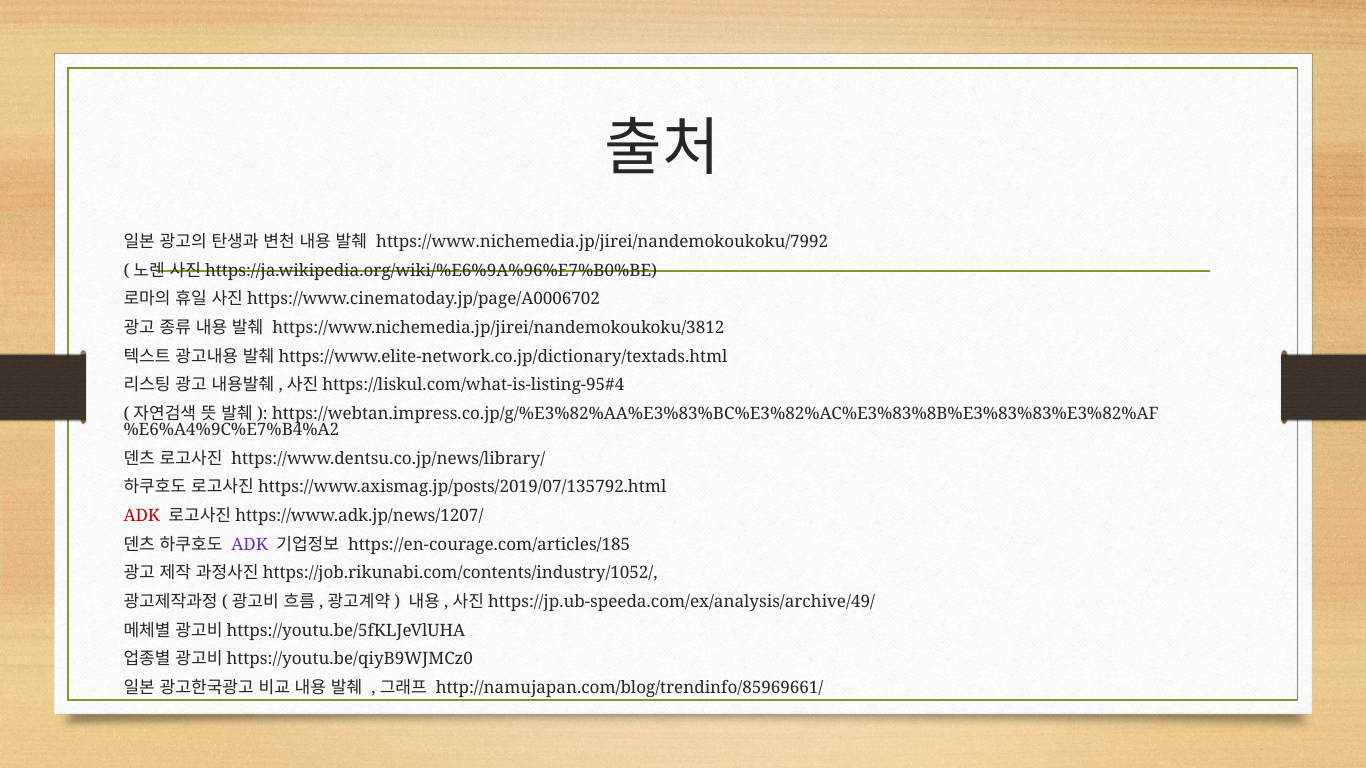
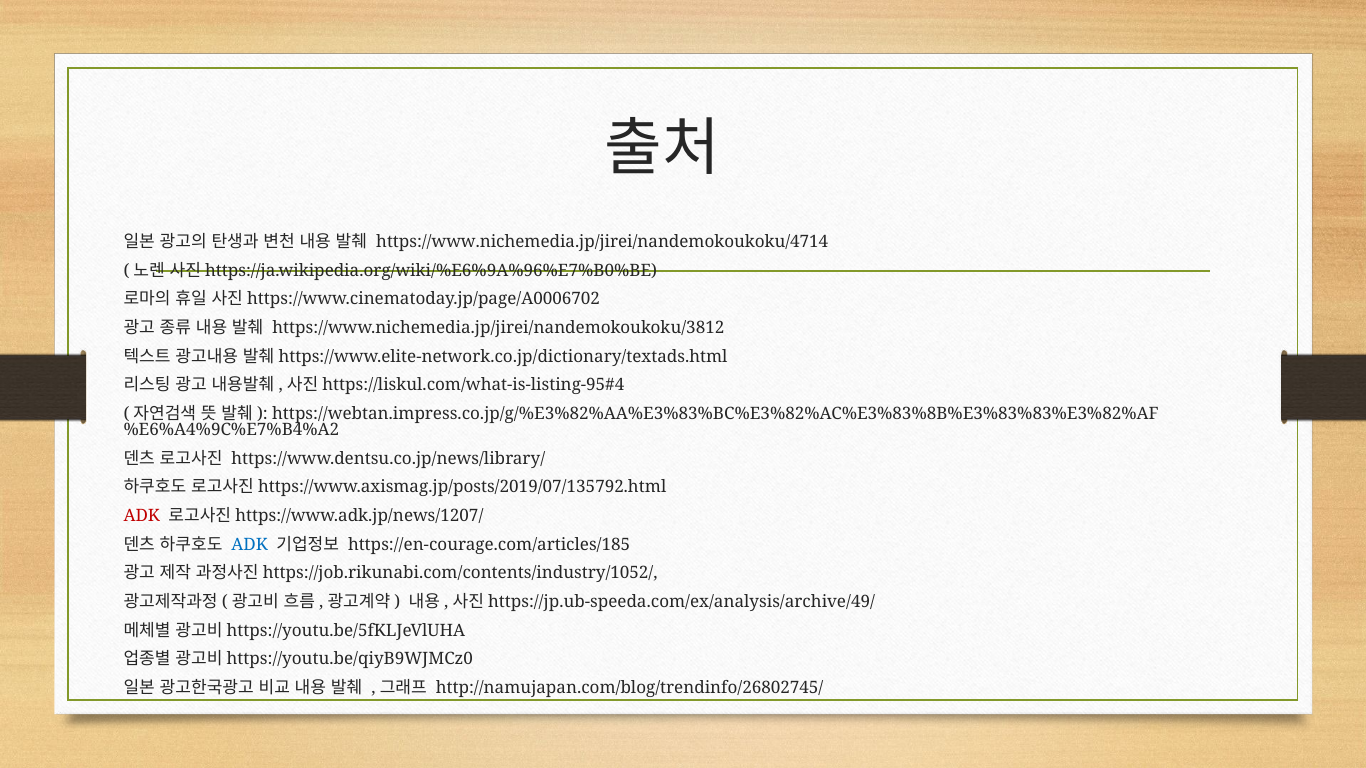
https://www.nichemedia.jp/jirei/nandemokoukoku/7992: https://www.nichemedia.jp/jirei/nandemokoukoku/7992 -> https://www.nichemedia.jp/jirei/nandemokoukoku/4714 (602, 242)
ADK colour: purple -> blue (250, 545)
http://namujapan.com/blog/trendinfo/85969661/: http://namujapan.com/blog/trendinfo/85969661/ -> http://namujapan.com/blog/trendinfo/26802745/ (630, 688)
